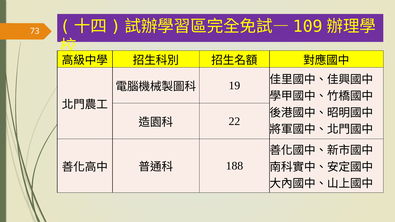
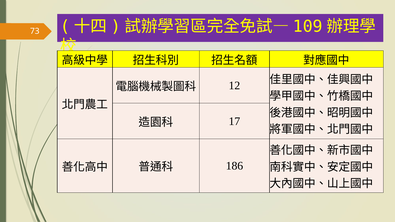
19: 19 -> 12 (234, 86)
22: 22 -> 17 (234, 121)
188: 188 -> 186 (234, 166)
